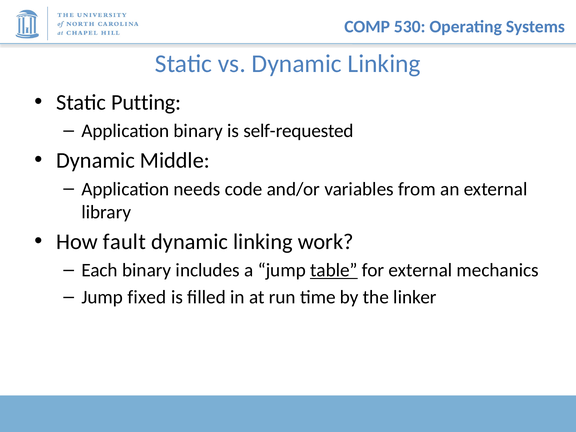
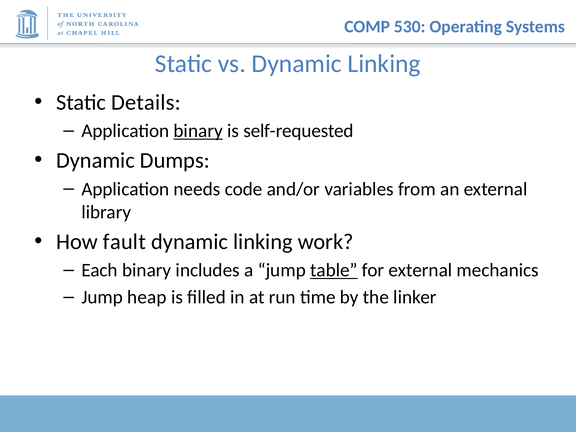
Putting: Putting -> Details (146, 102)
binary underline: none -> present (198, 131)
Middle: Middle -> Dumps (175, 160)
fixed: fixed -> heap (147, 297)
